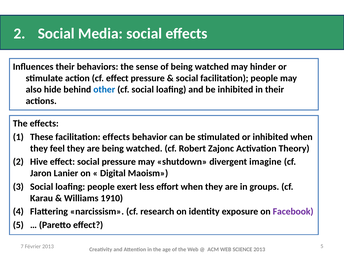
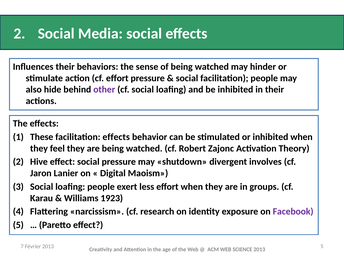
cf effect: effect -> effort (117, 78)
other colour: blue -> purple (104, 90)
imagine: imagine -> involves (265, 162)
1910: 1910 -> 1923 (112, 198)
